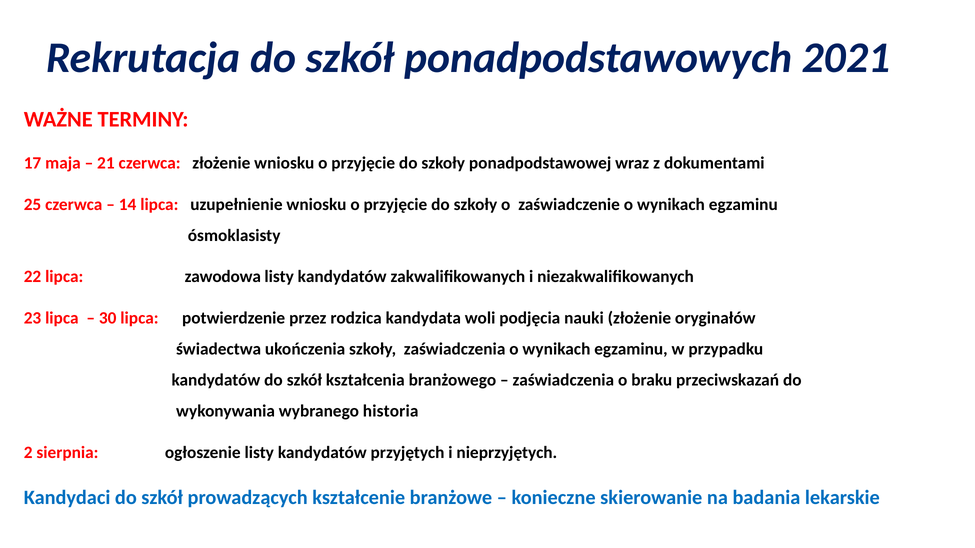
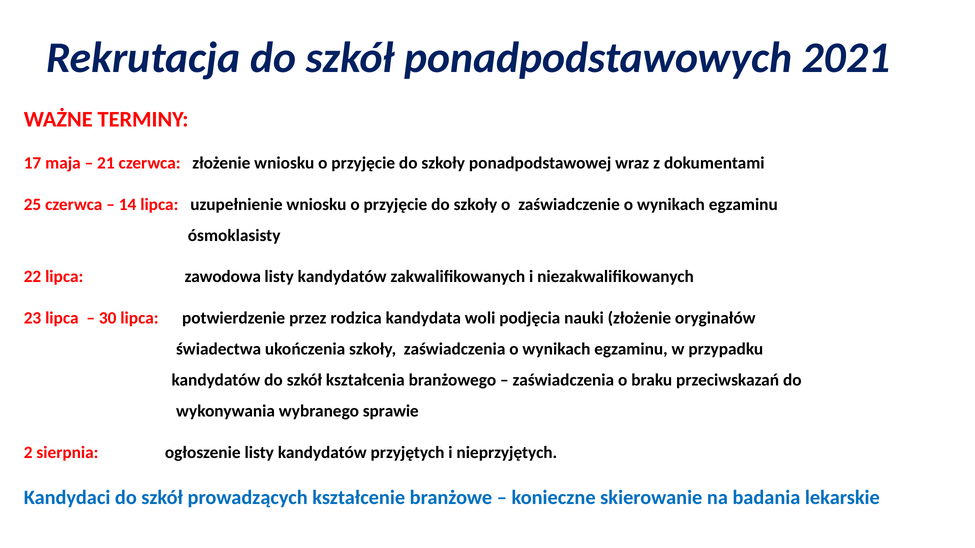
historia: historia -> sprawie (391, 412)
